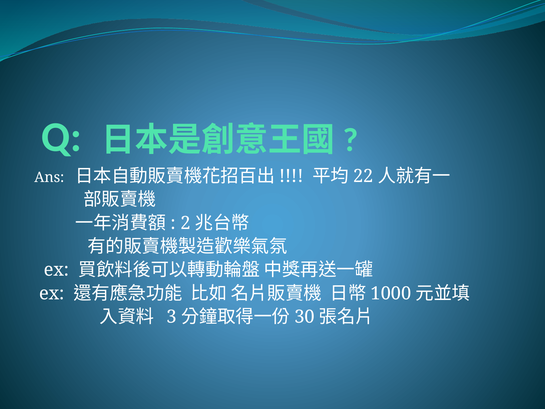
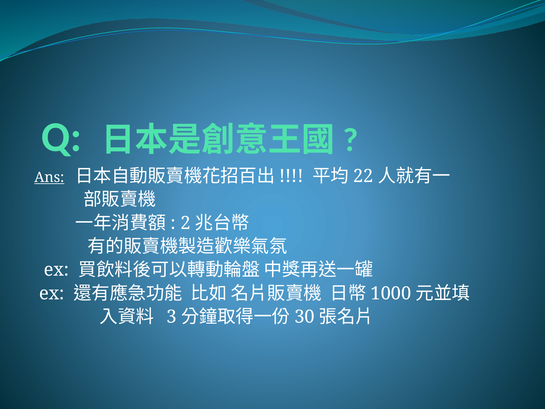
Ans underline: none -> present (49, 177)
